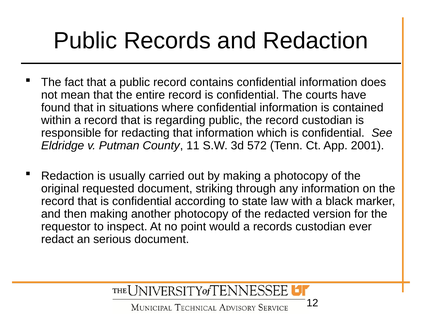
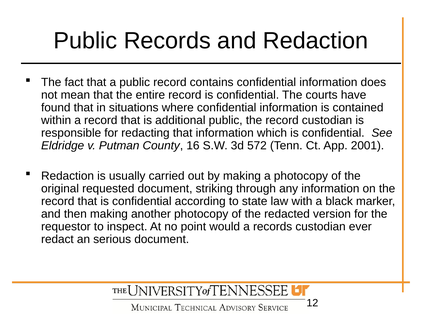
regarding: regarding -> additional (180, 120)
11: 11 -> 16 (193, 146)
